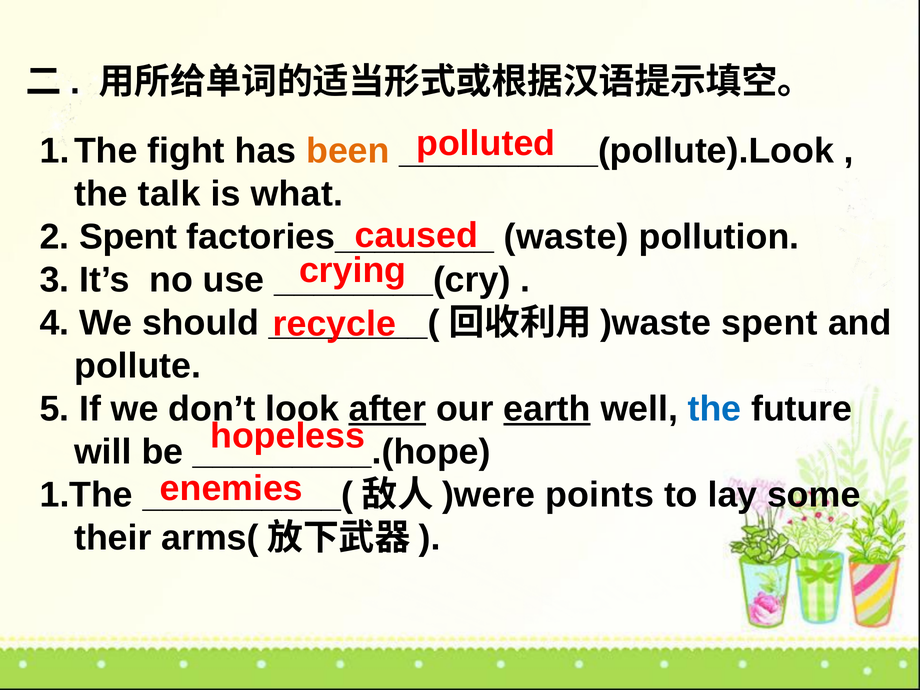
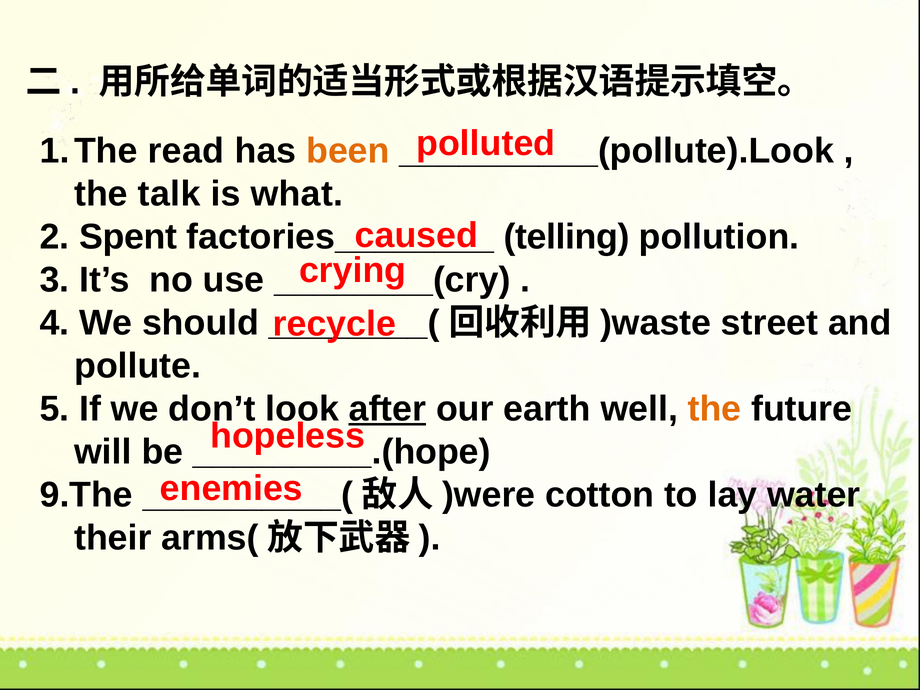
fight: fight -> read (186, 151)
waste: waste -> telling (567, 237)
spent: spent -> street (770, 323)
earth underline: present -> none (547, 409)
the colour: blue -> orange (715, 409)
1.The: 1.The -> 9.The (86, 495)
points: points -> cotton (600, 495)
some: some -> water (814, 495)
